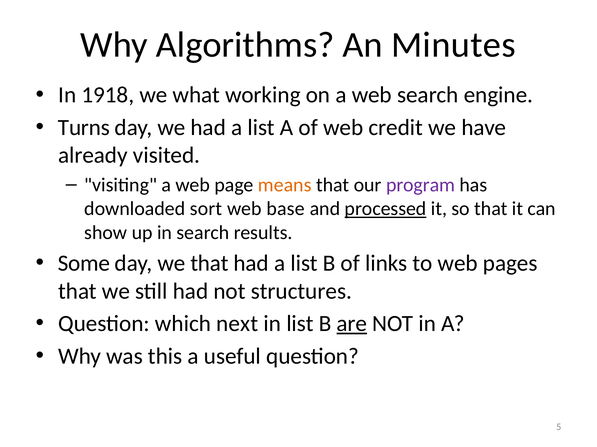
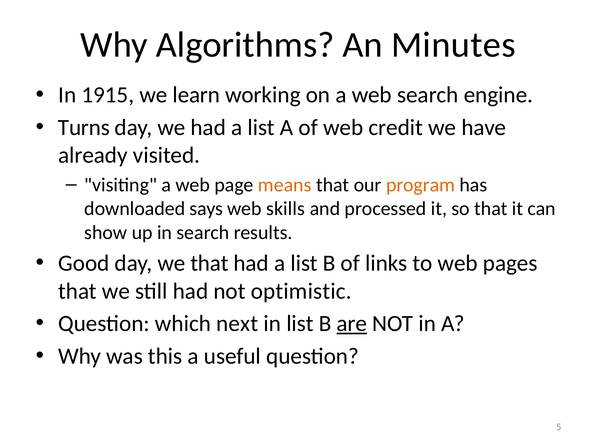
1918: 1918 -> 1915 (108, 95)
what: what -> learn (196, 95)
program colour: purple -> orange (420, 185)
sort: sort -> says (206, 209)
base: base -> skills (286, 209)
processed underline: present -> none (386, 209)
Some: Some -> Good (84, 264)
structures: structures -> optimistic (301, 292)
